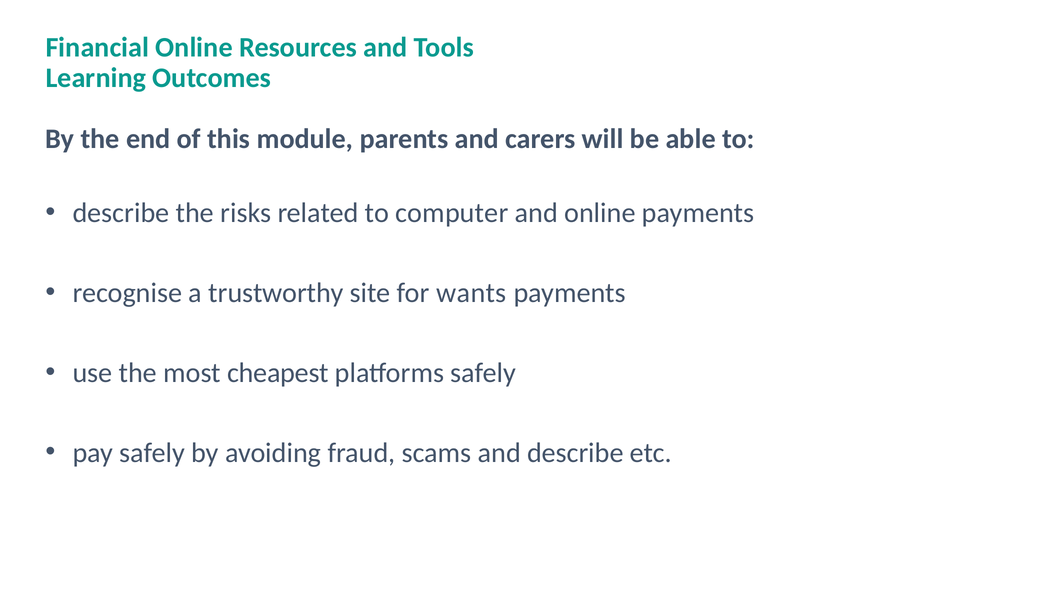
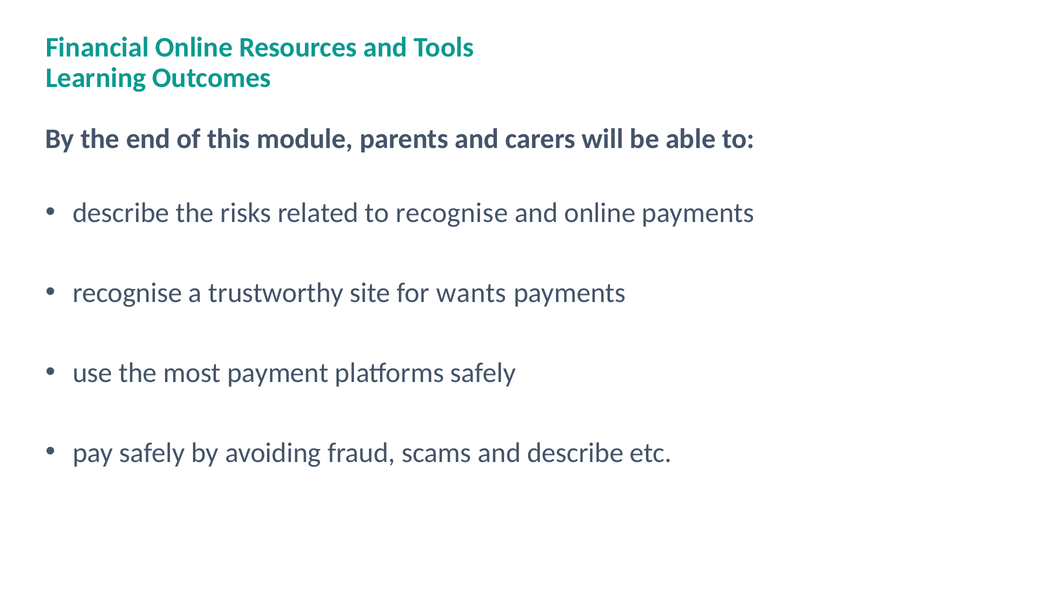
to computer: computer -> recognise (452, 213)
cheapest: cheapest -> payment (278, 372)
